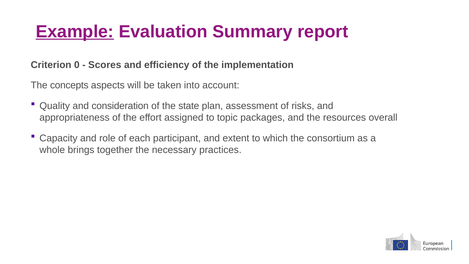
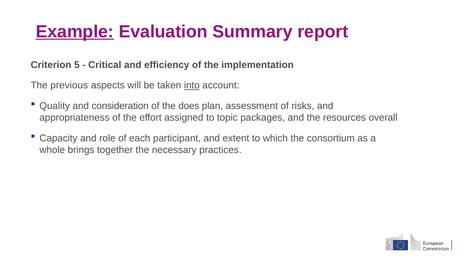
0: 0 -> 5 (77, 65)
Scores: Scores -> Critical (105, 65)
concepts: concepts -> previous (69, 85)
into underline: none -> present (192, 85)
state: state -> does (189, 106)
